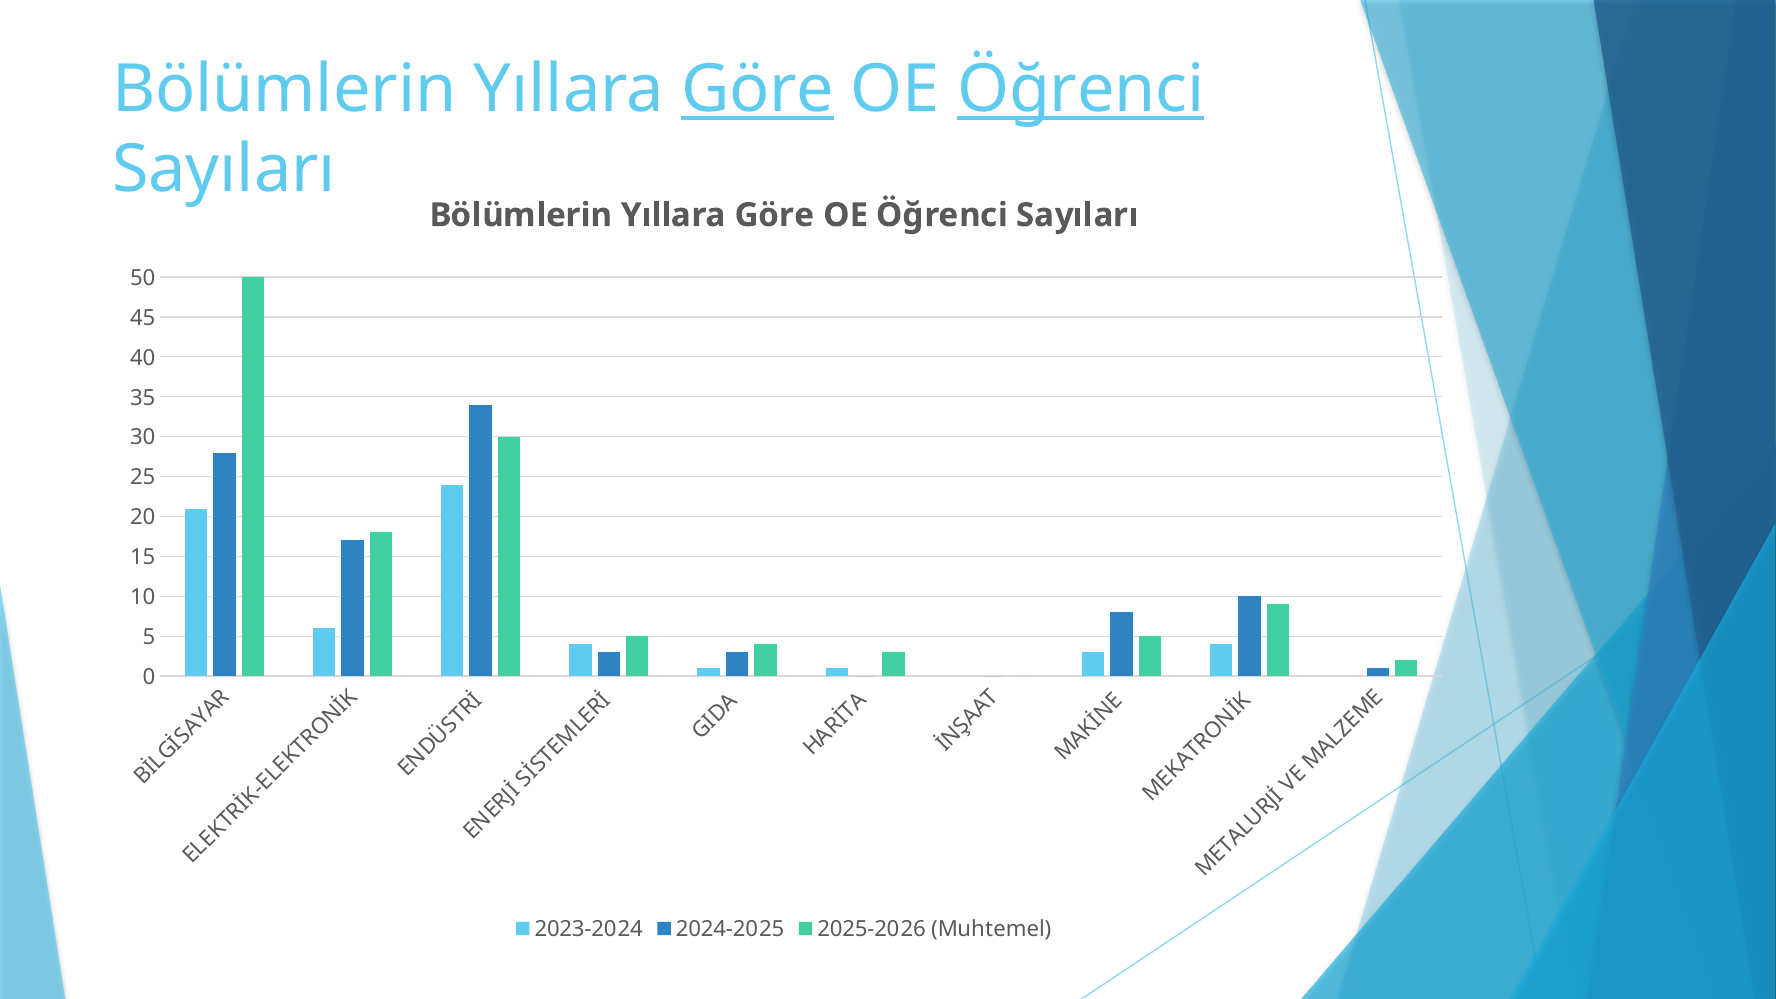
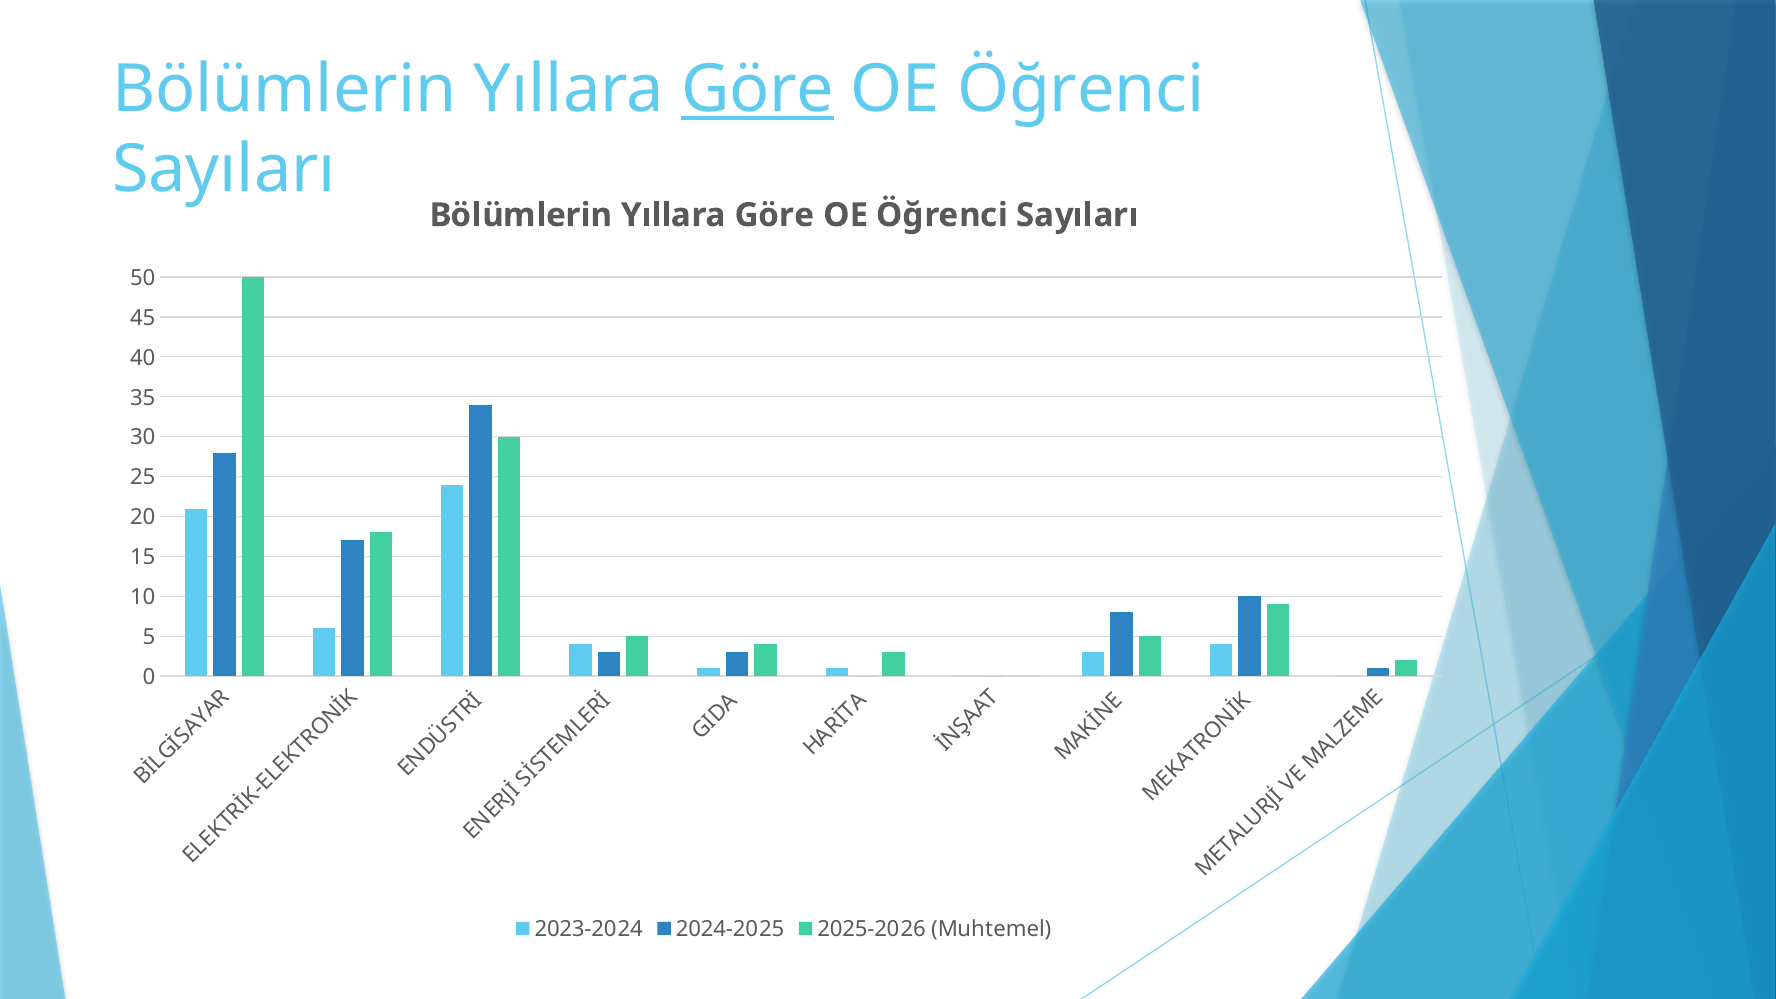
Öğrenci underline: present -> none (1081, 90)
